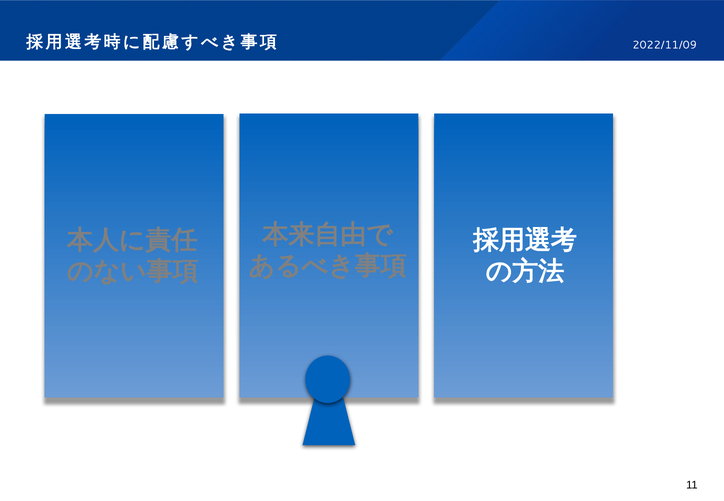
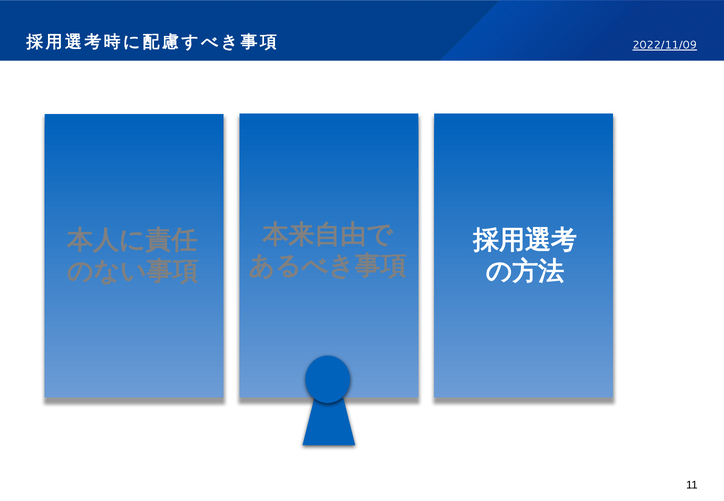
2022/11/09 underline: none -> present (665, 45)
